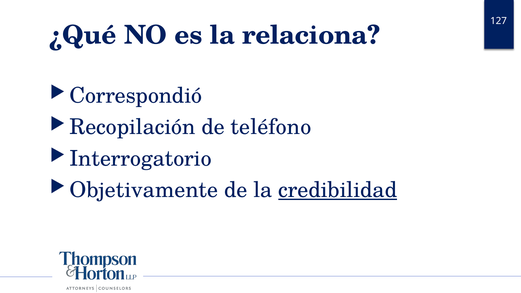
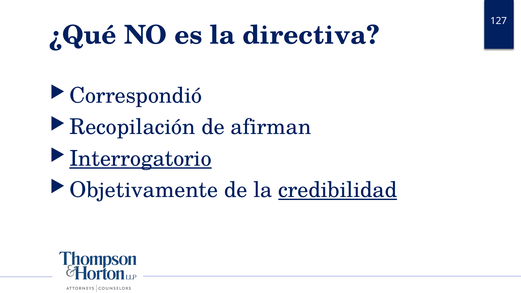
relaciona: relaciona -> directiva (311, 35)
teléfono: teléfono -> afirman (271, 127)
Interrogatorio underline: none -> present (141, 159)
